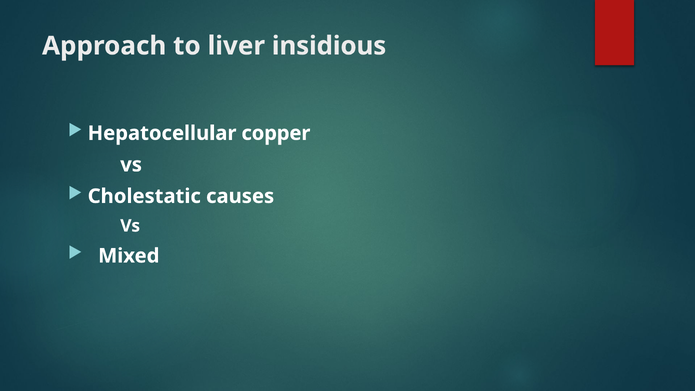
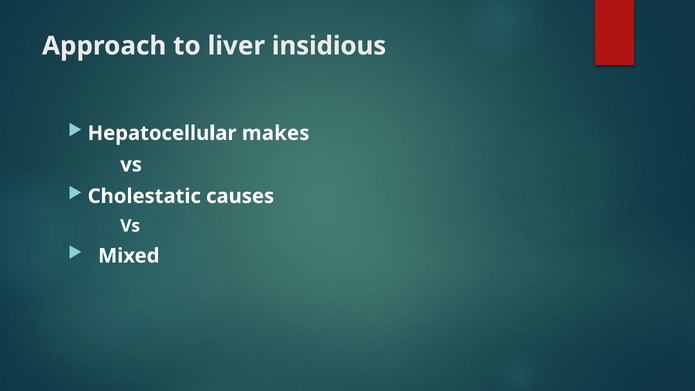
copper: copper -> makes (276, 133)
